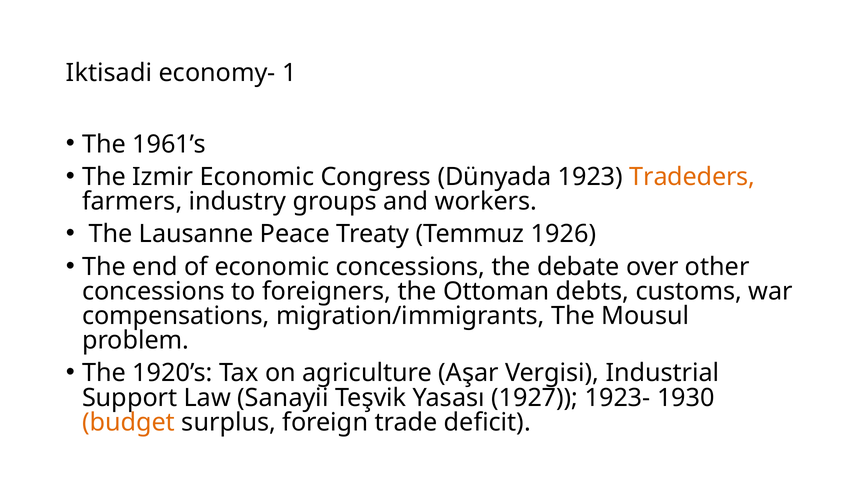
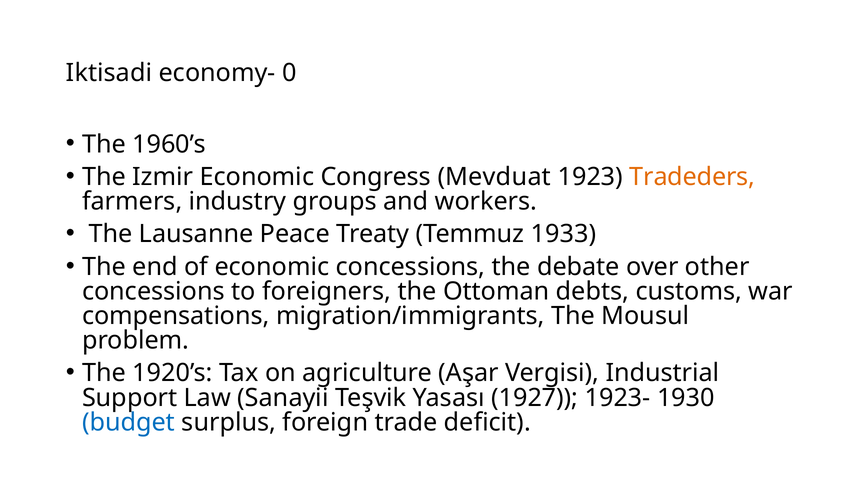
1: 1 -> 0 (289, 73)
1961’s: 1961’s -> 1960’s (169, 144)
Dünyada: Dünyada -> Mevduat (494, 177)
1926: 1926 -> 1933 (563, 234)
budget colour: orange -> blue (129, 422)
